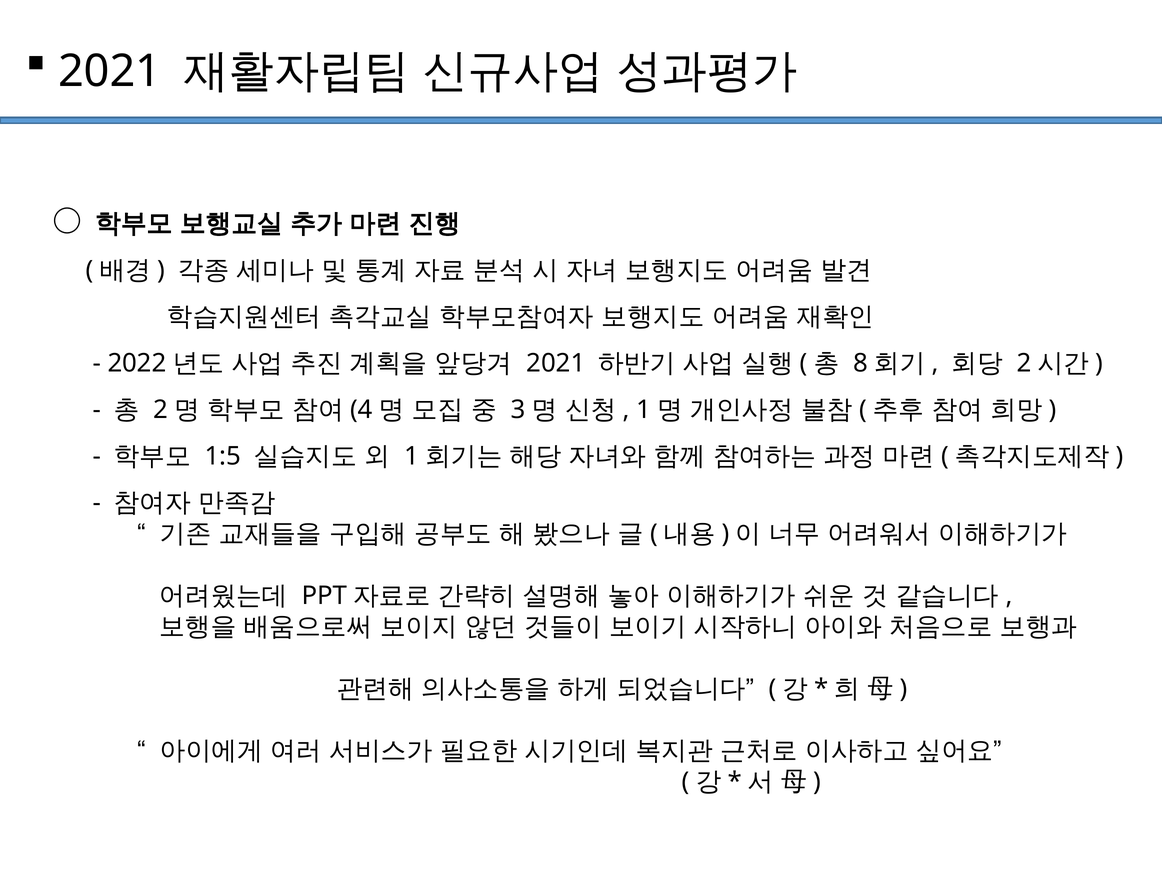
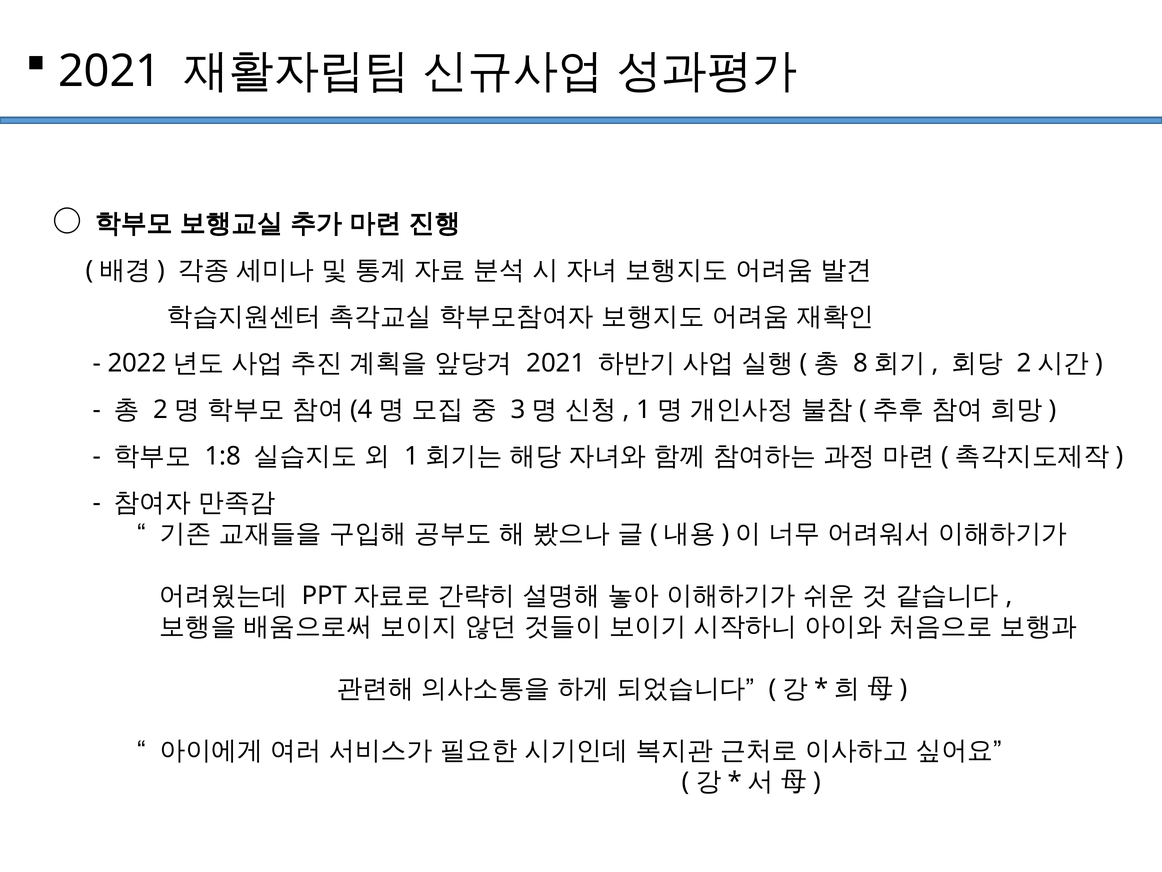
1:5: 1:5 -> 1:8 (223, 456)
